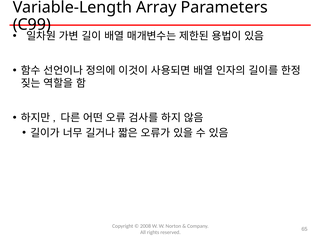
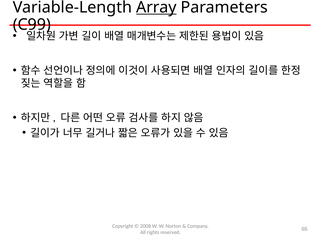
Array underline: none -> present (156, 7)
